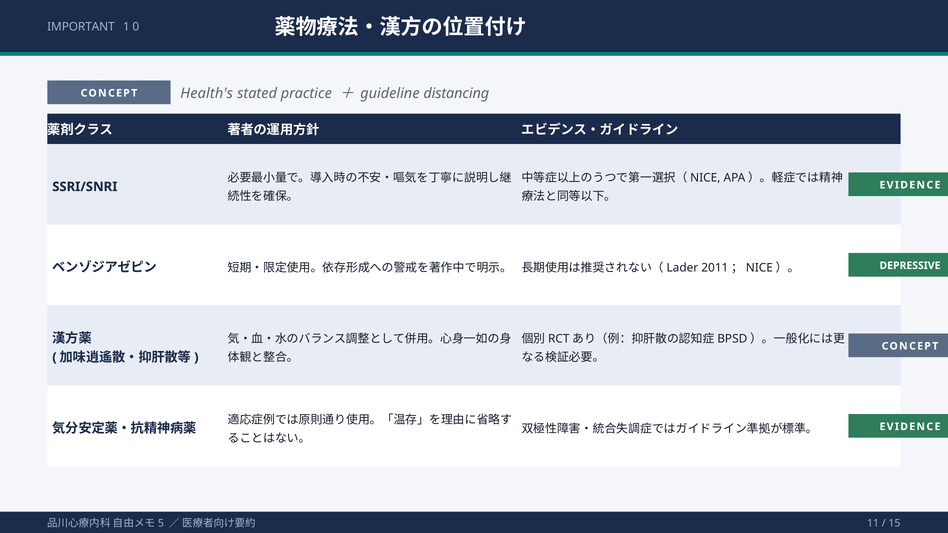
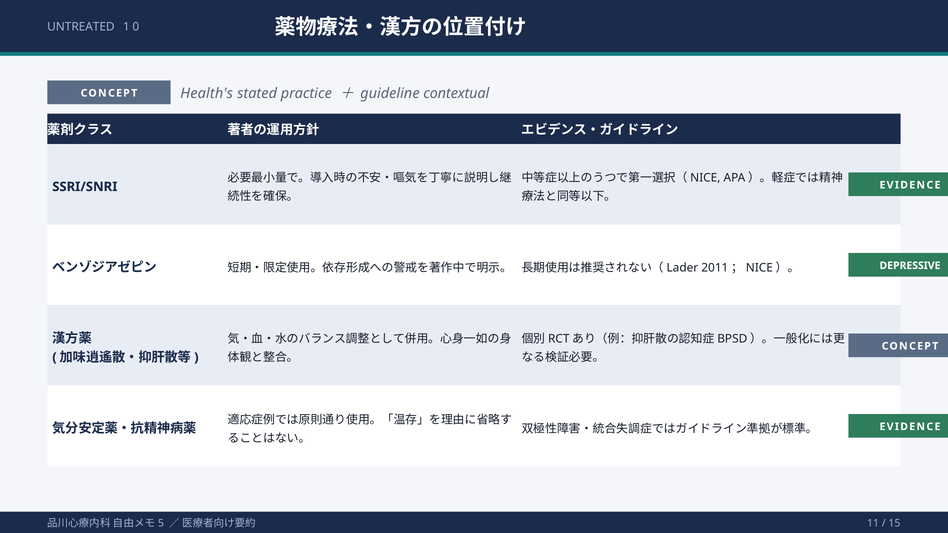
IMPORTANT: IMPORTANT -> UNTREATED (81, 27)
distancing: distancing -> contextual (456, 93)
